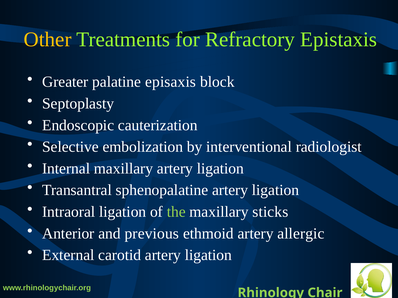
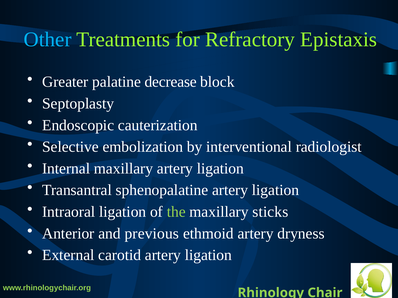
Other colour: yellow -> light blue (48, 40)
episaxis: episaxis -> decrease (171, 82)
allergic: allergic -> dryness (301, 234)
